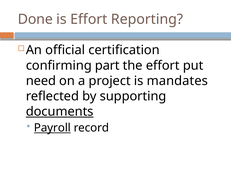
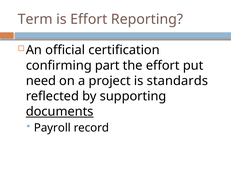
Done: Done -> Term (35, 19)
mandates: mandates -> standards (177, 81)
Payroll underline: present -> none (52, 128)
